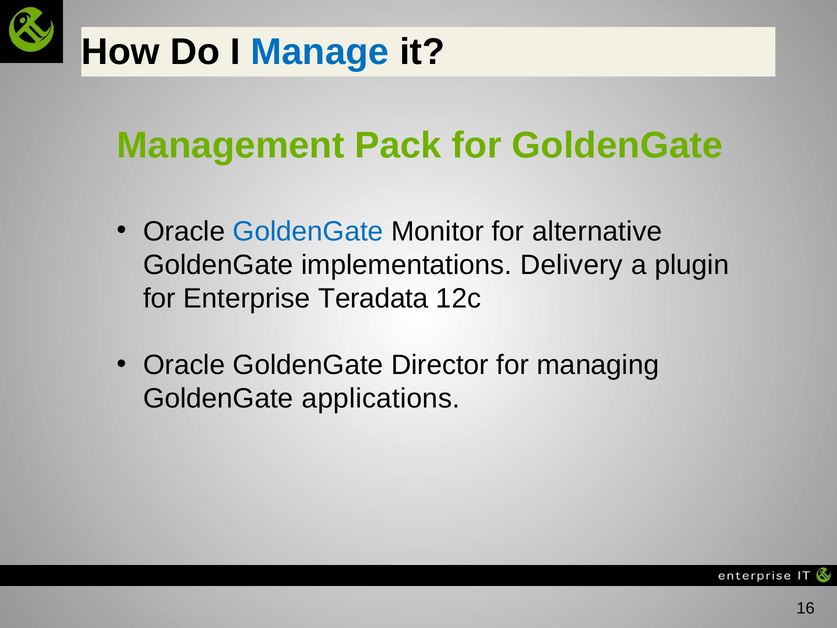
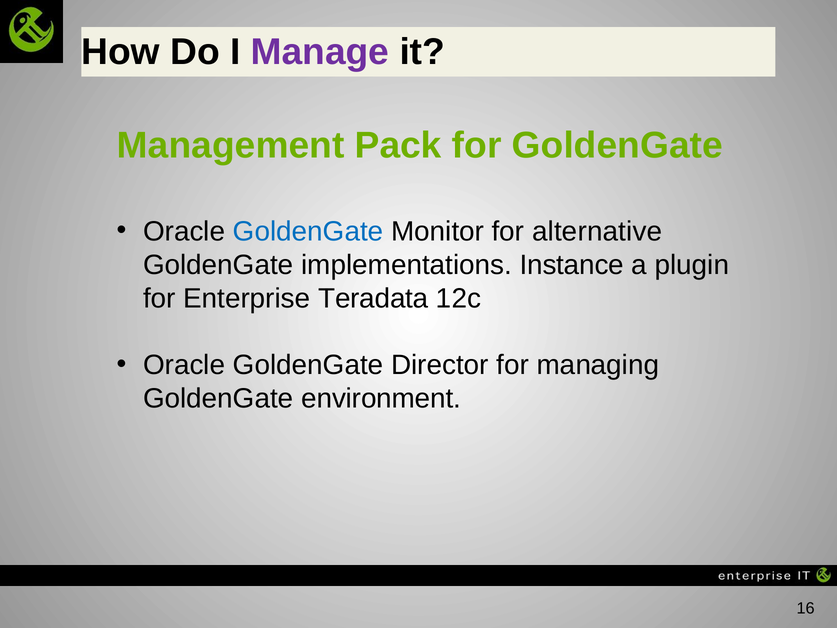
Manage colour: blue -> purple (320, 52)
Delivery: Delivery -> Instance (572, 265)
applications: applications -> environment (381, 399)
